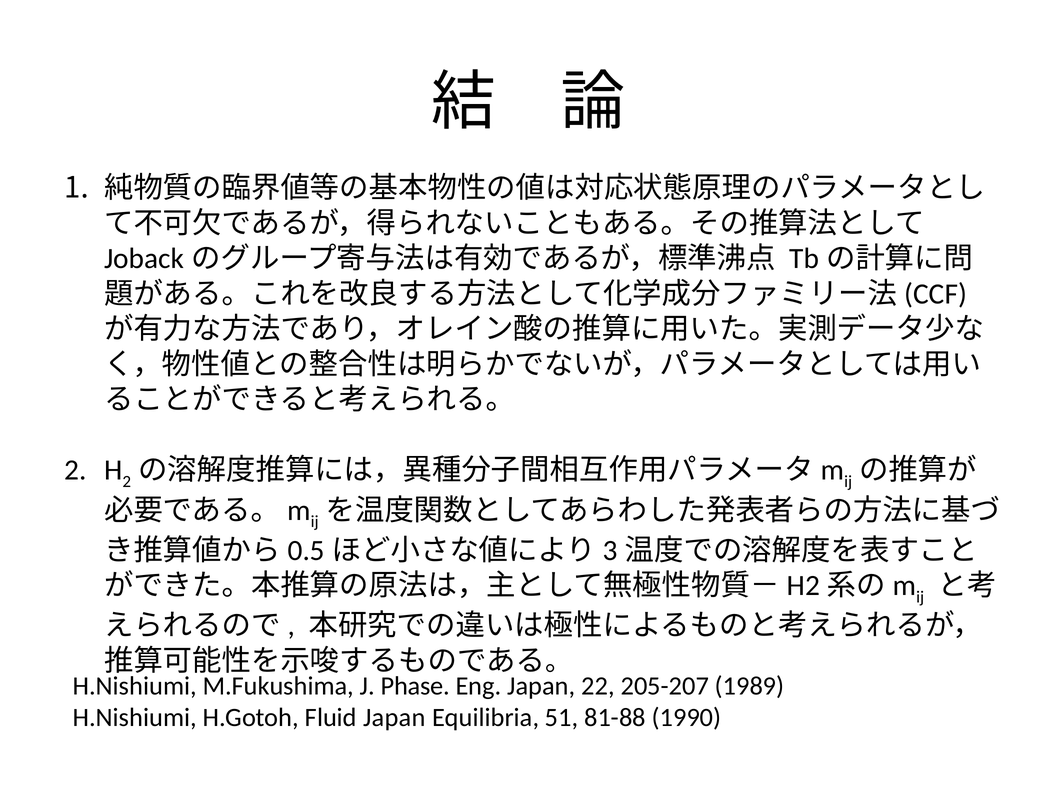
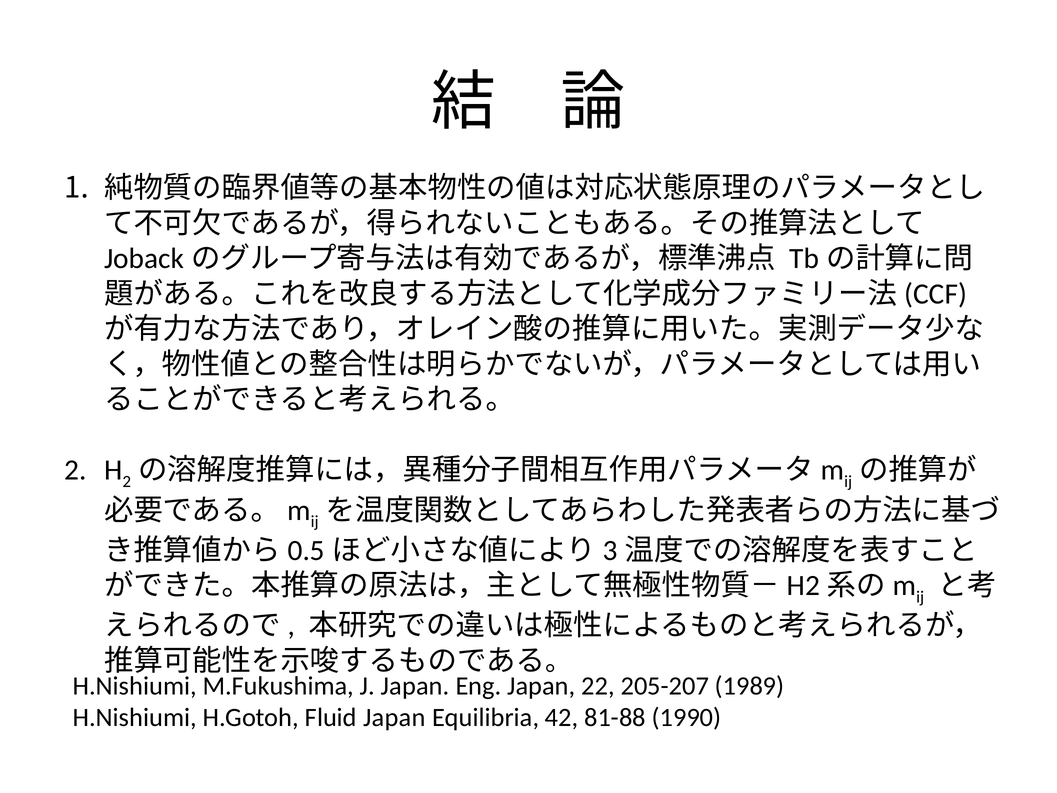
J Phase: Phase -> Japan (415, 686)
51: 51 -> 42 (562, 717)
